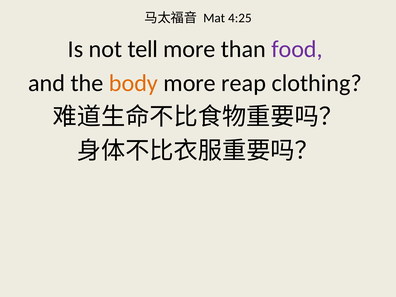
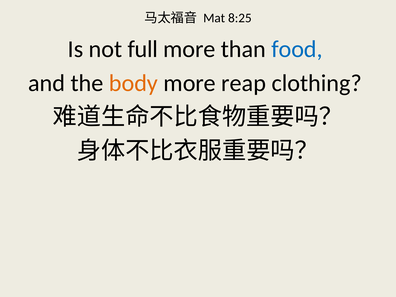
4:25: 4:25 -> 8:25 (240, 18)
tell: tell -> full (143, 49)
food colour: purple -> blue (297, 49)
